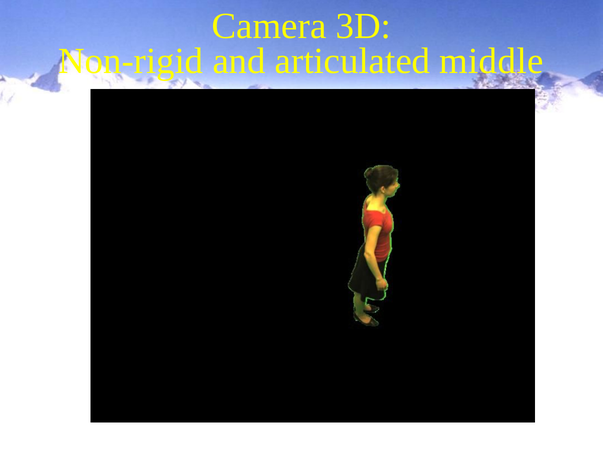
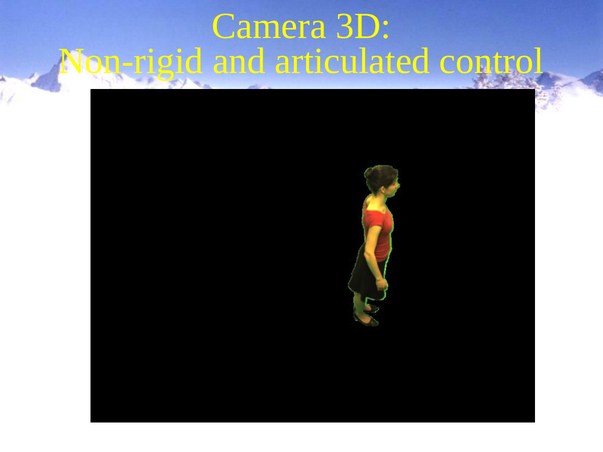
middle: middle -> control (492, 61)
